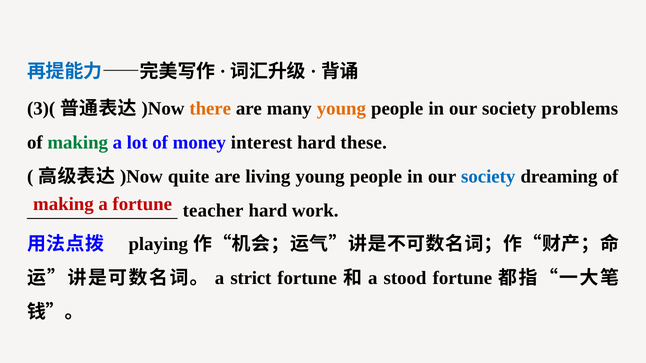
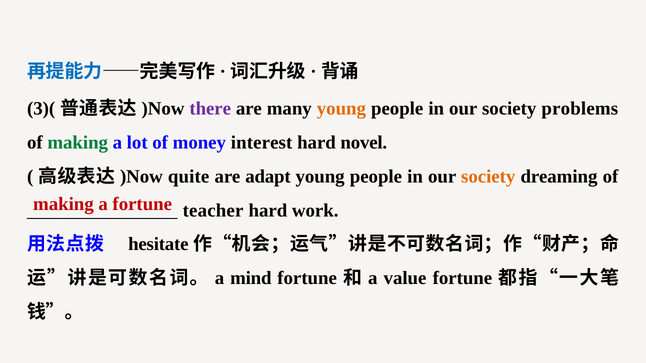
there colour: orange -> purple (210, 109)
these: these -> novel (364, 143)
living: living -> adapt (268, 177)
society colour: blue -> orange (488, 177)
playing: playing -> hesitate (158, 245)
strict: strict -> mind (251, 278)
stood: stood -> value (405, 278)
